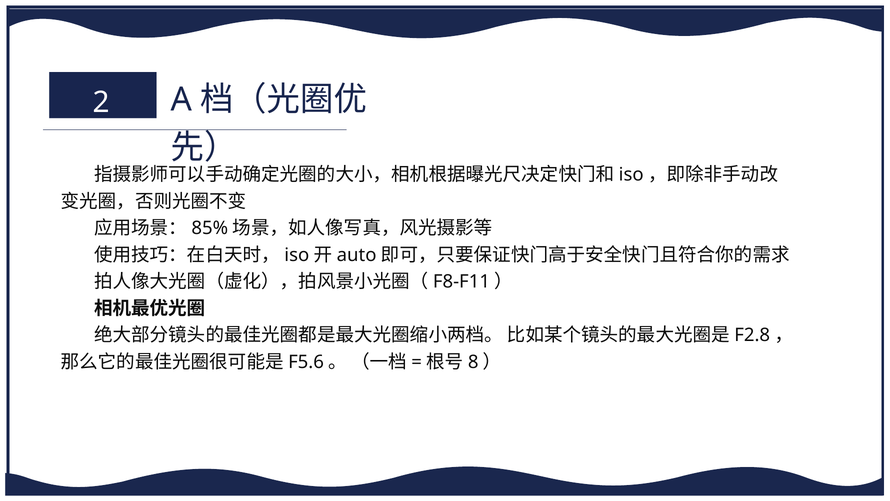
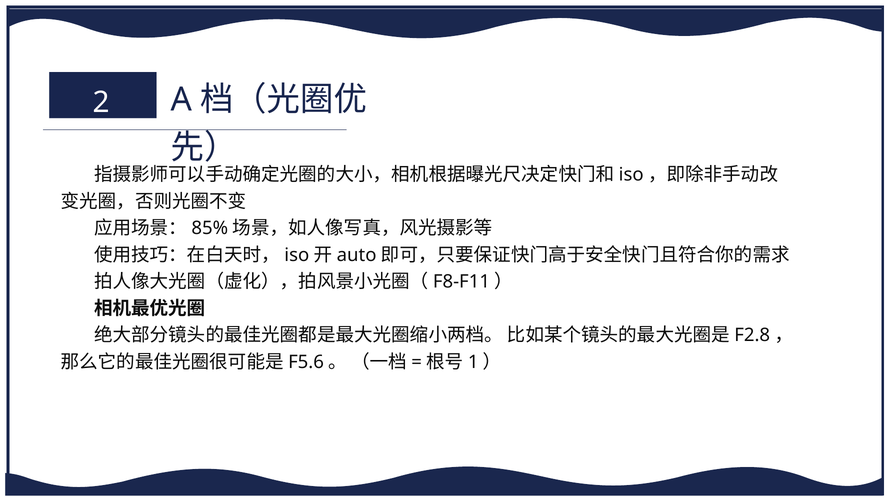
8: 8 -> 1 (473, 362)
